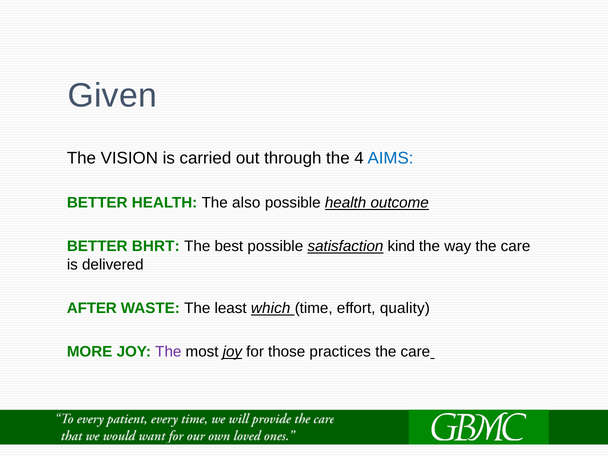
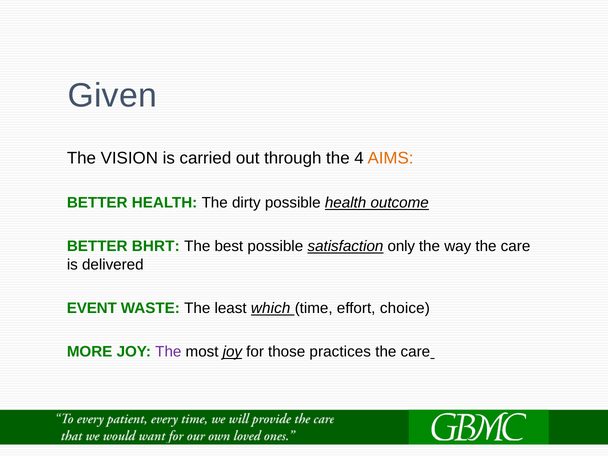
AIMS colour: blue -> orange (391, 158)
also: also -> dirty (246, 203)
kind: kind -> only (401, 246)
AFTER: AFTER -> EVENT (92, 308)
quality: quality -> choice (405, 308)
